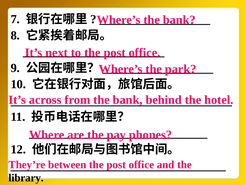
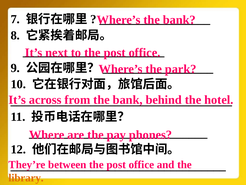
library colour: black -> orange (26, 177)
